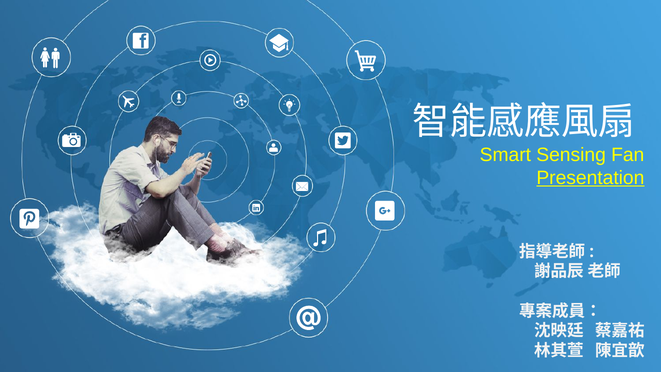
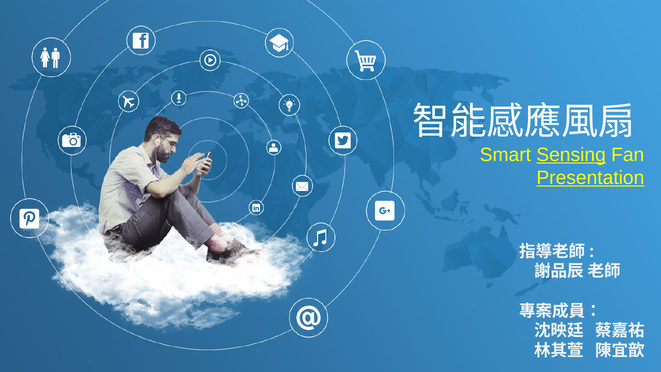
Sensing underline: none -> present (571, 155)
